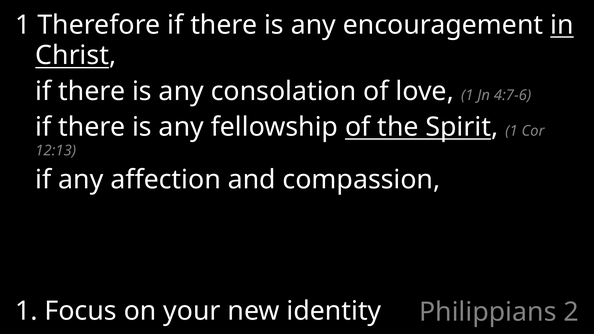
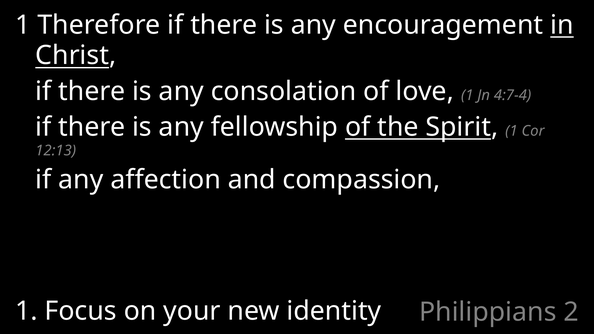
4:7-6: 4:7-6 -> 4:7-4 (513, 95)
